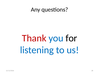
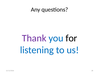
Thank colour: red -> purple (34, 38)
